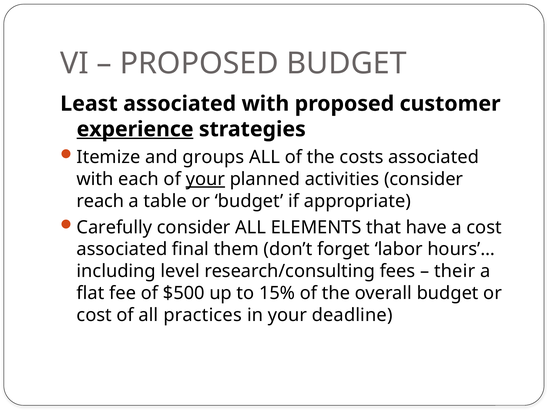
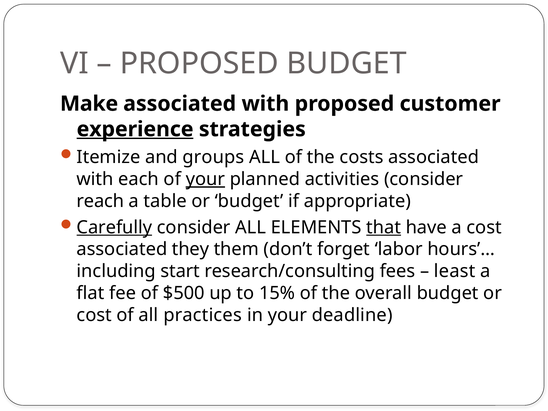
Least: Least -> Make (89, 104)
Carefully underline: none -> present (114, 227)
that underline: none -> present (384, 227)
final: final -> they (191, 249)
level: level -> start (180, 271)
their: their -> least (455, 271)
